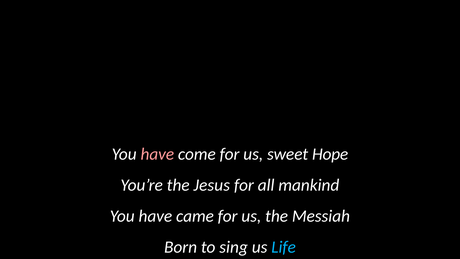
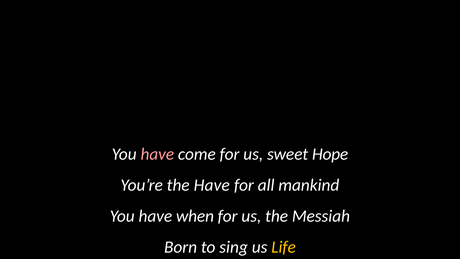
the Jesus: Jesus -> Have (212, 185)
came: came -> when (195, 216)
Life colour: light blue -> yellow (284, 247)
